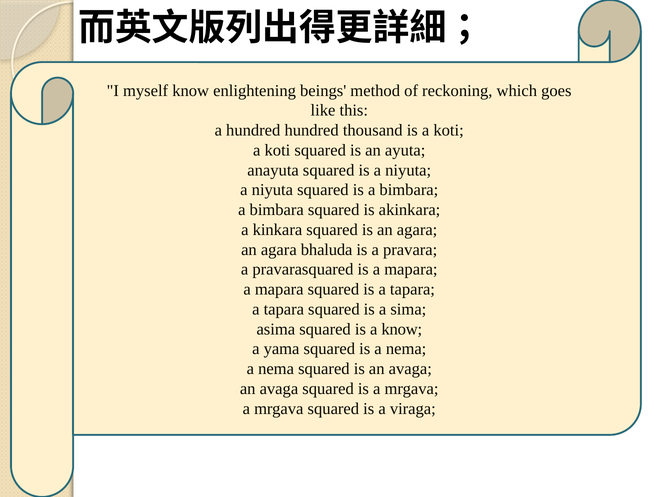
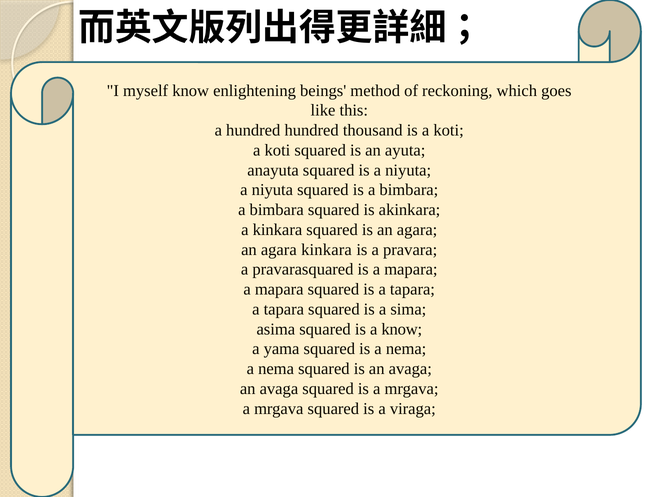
agara bhaluda: bhaluda -> kinkara (326, 250)
